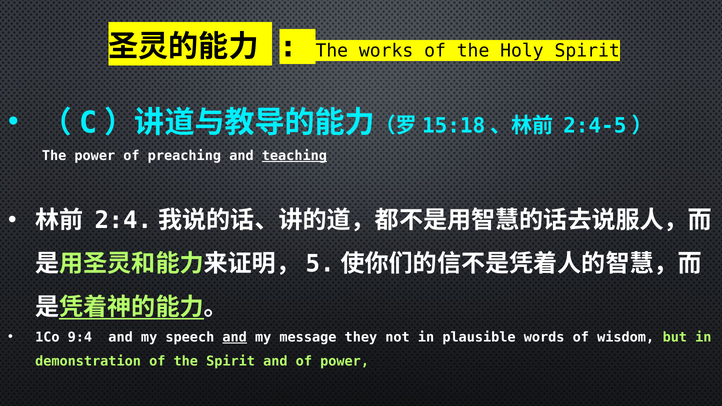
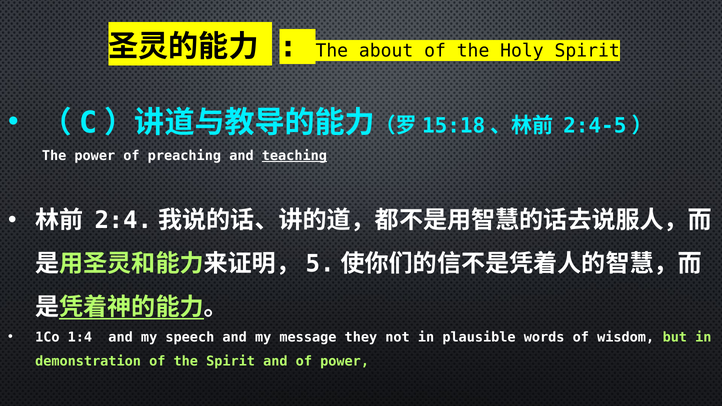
works: works -> about (386, 51)
9:4: 9:4 -> 1:4 (80, 337)
and underline: present -> none (235, 337)
